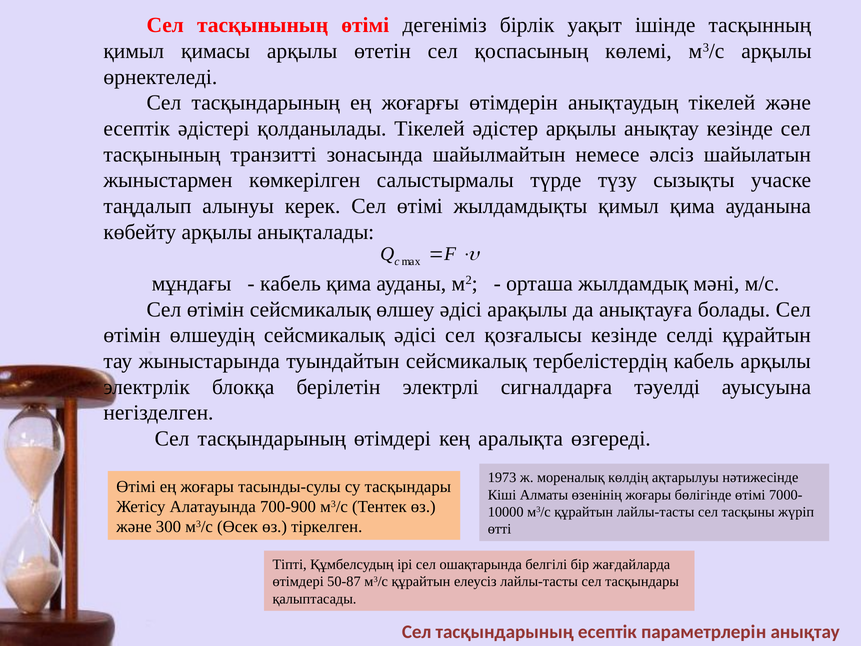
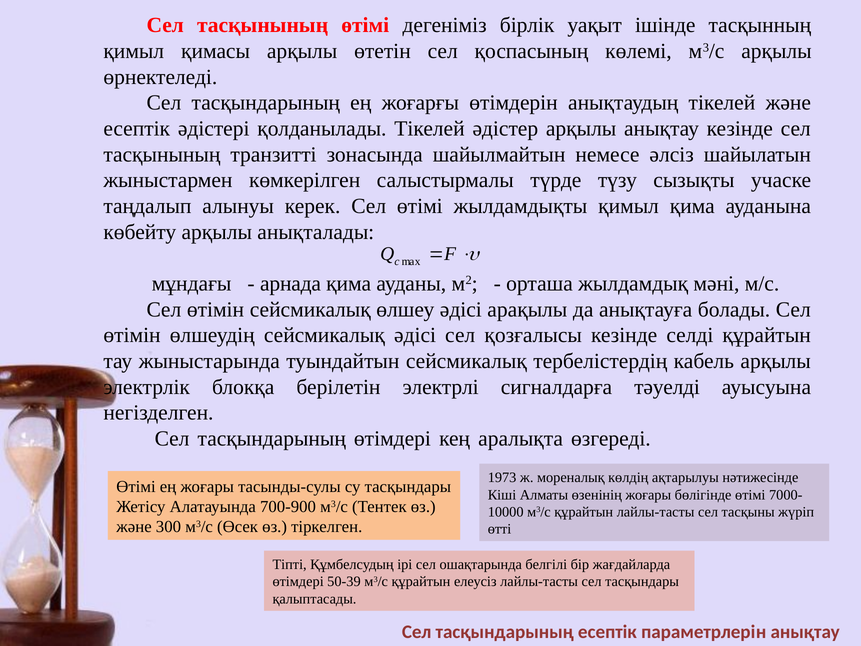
кабель: кабель -> арнада (291, 284)
50-87: 50-87 -> 50-39 (344, 582)
